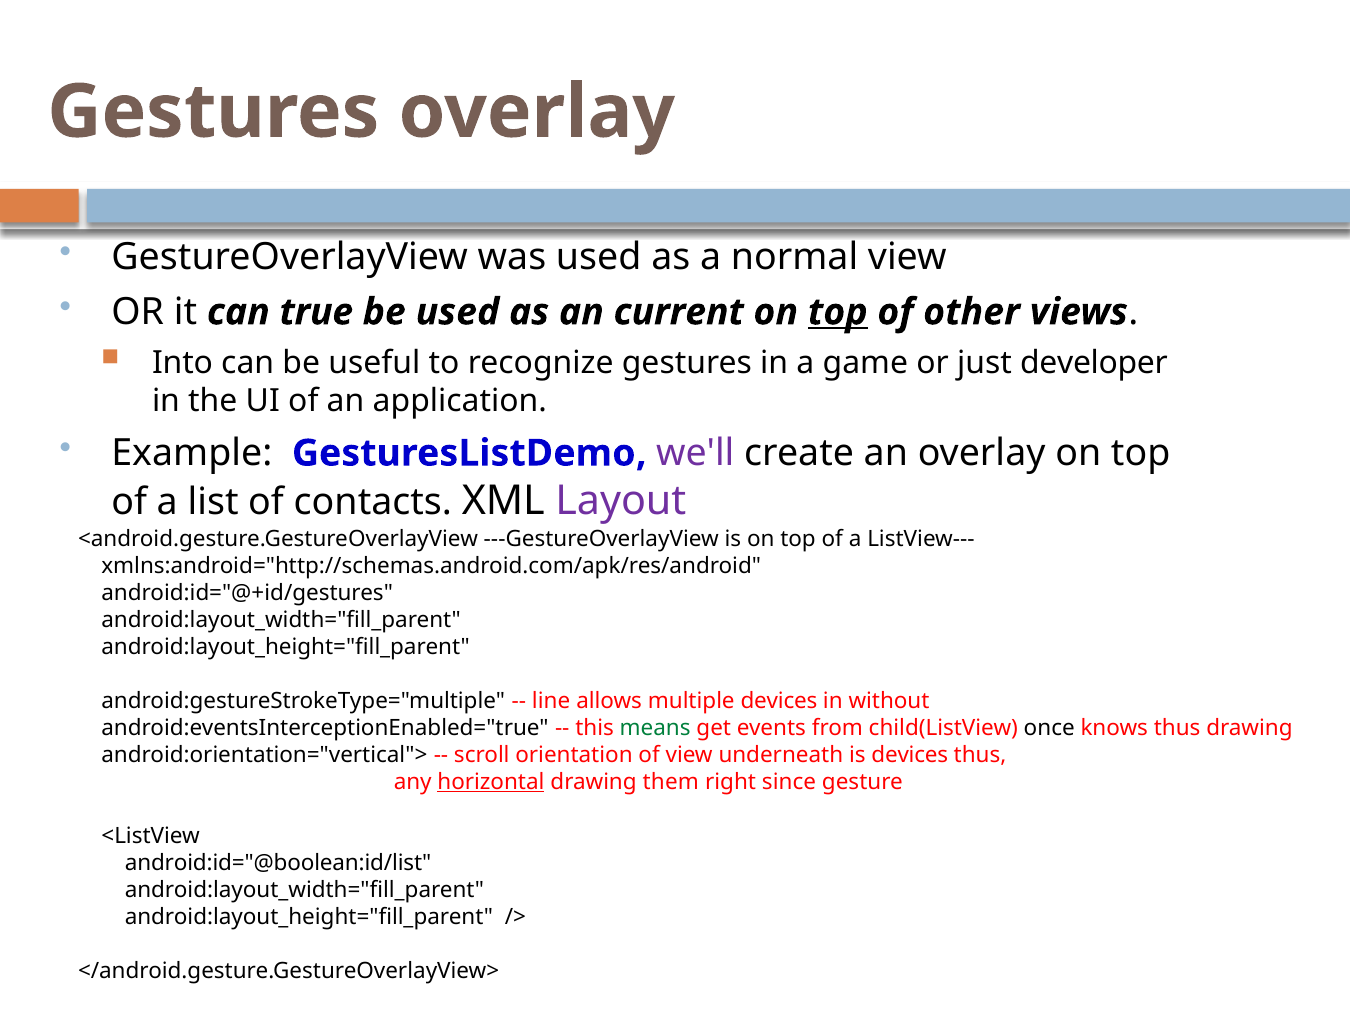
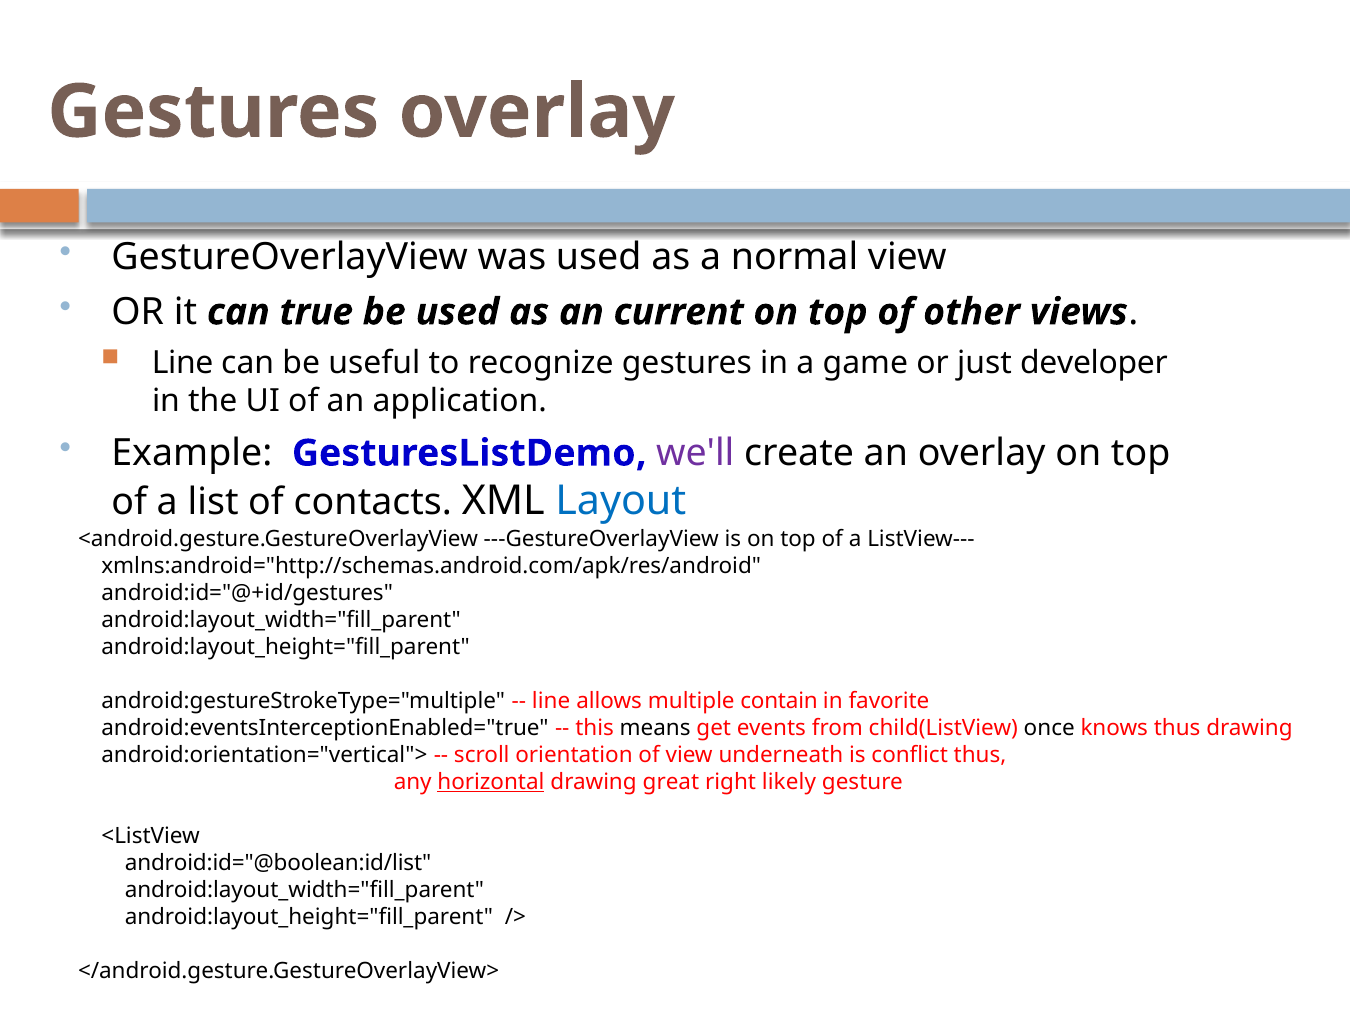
top underline: present -> none (838, 312)
Into: Into -> Line (183, 363)
Layout colour: purple -> blue (621, 501)
multiple devices: devices -> contain (779, 701)
without: without -> favorite (889, 701)
means colour: green -> black (655, 728)
is devices: devices -> conflict (910, 755)
them: them -> great (671, 782)
since: since -> likely (789, 782)
